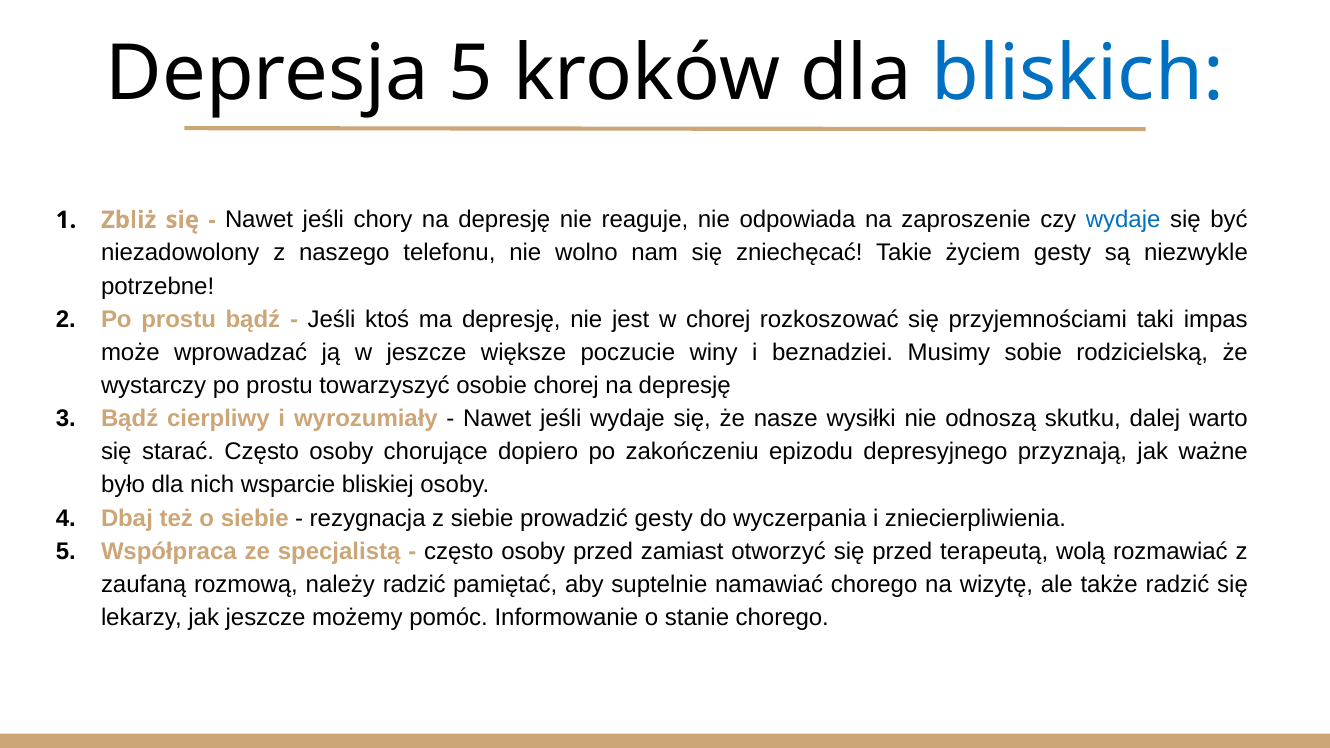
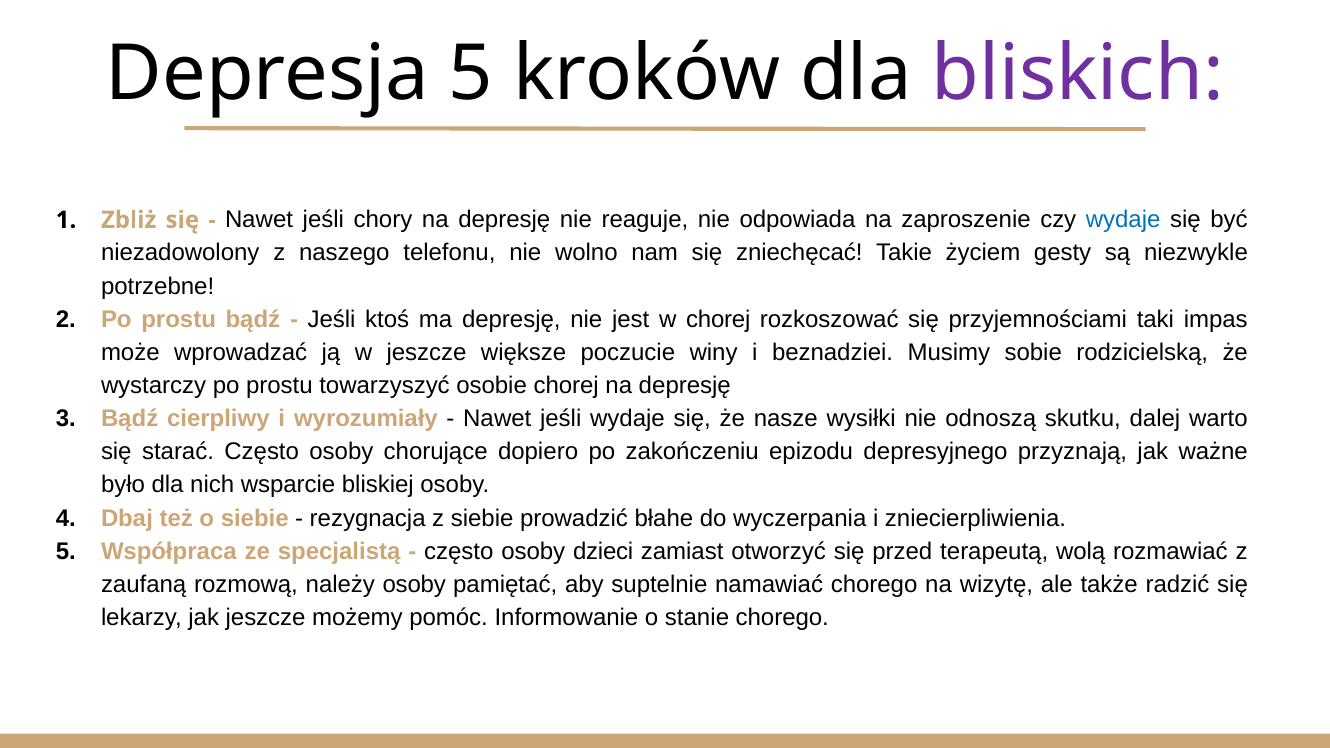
bliskich colour: blue -> purple (1078, 74)
prowadzić gesty: gesty -> błahe (664, 518)
osoby przed: przed -> dzieci (603, 551)
należy radzić: radzić -> osoby (414, 585)
